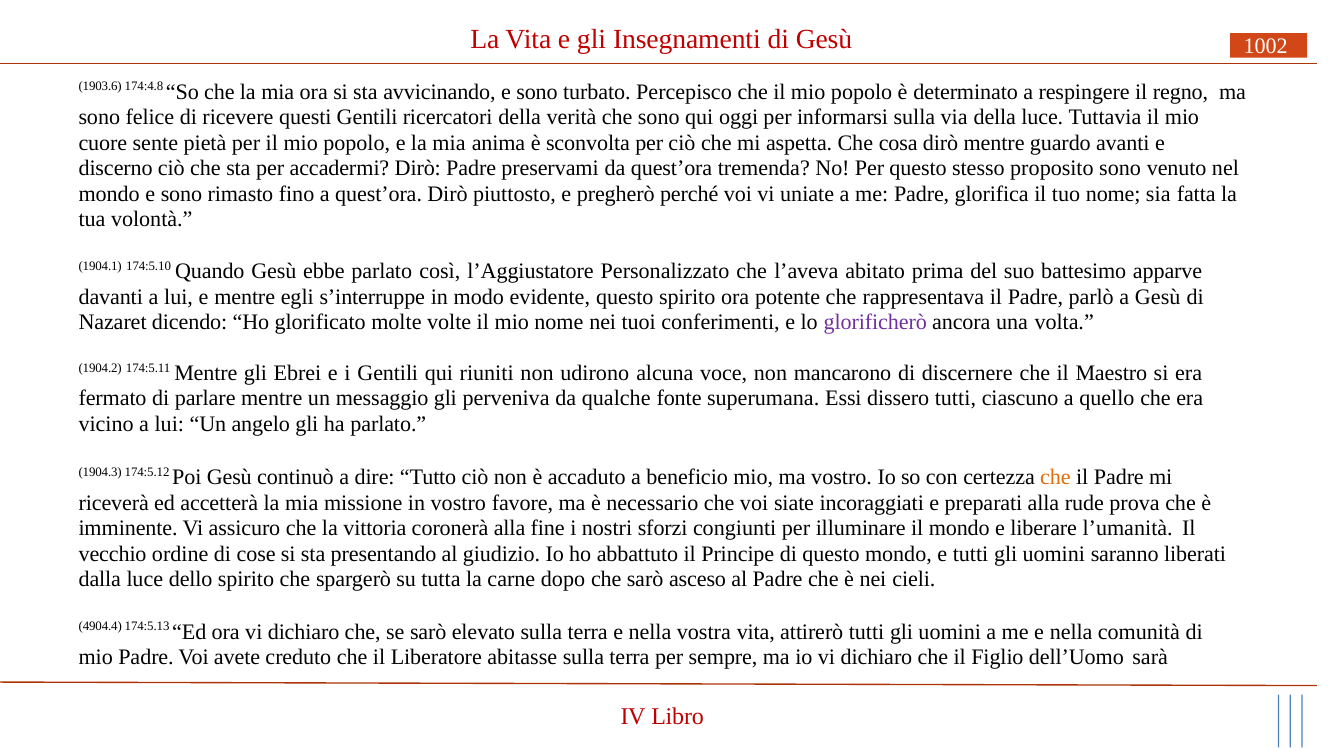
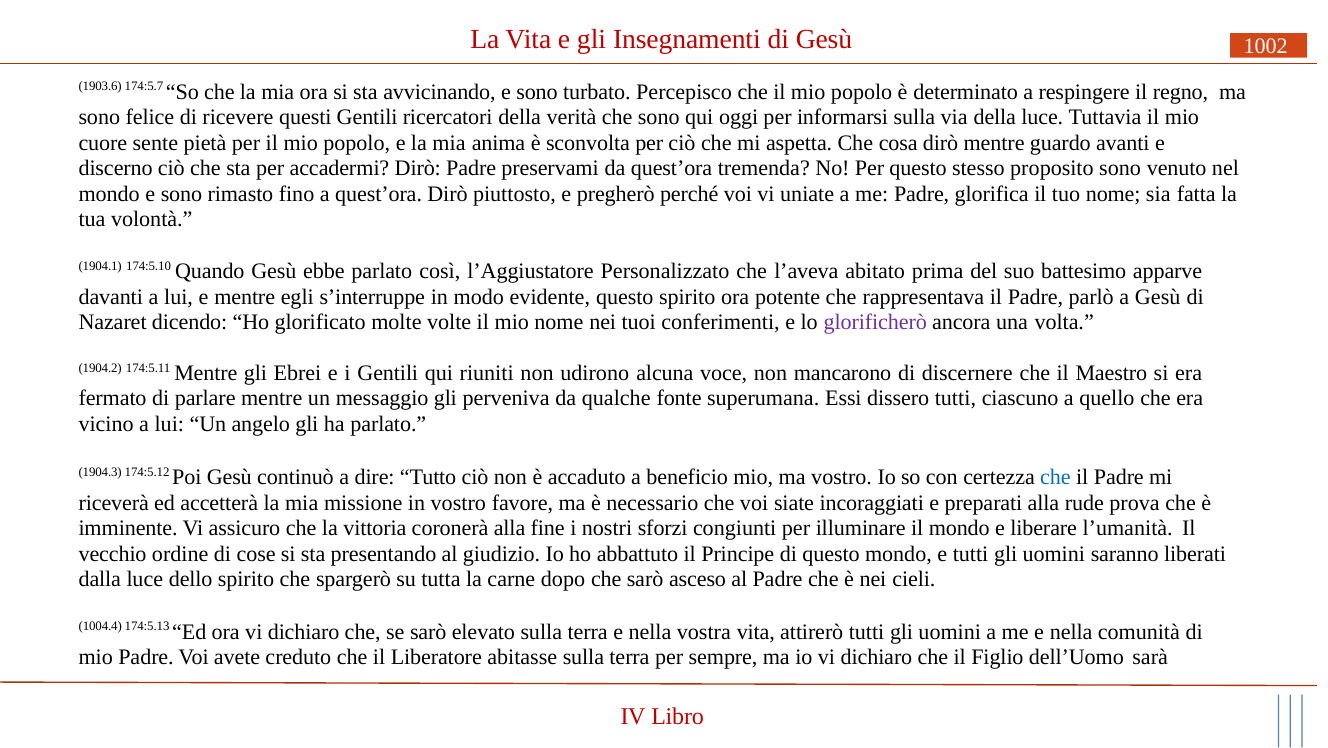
174:4.8: 174:4.8 -> 174:5.7 (144, 87)
che colour: orange -> blue (1055, 477)
4904.4: 4904.4 -> 1004.4 (100, 626)
